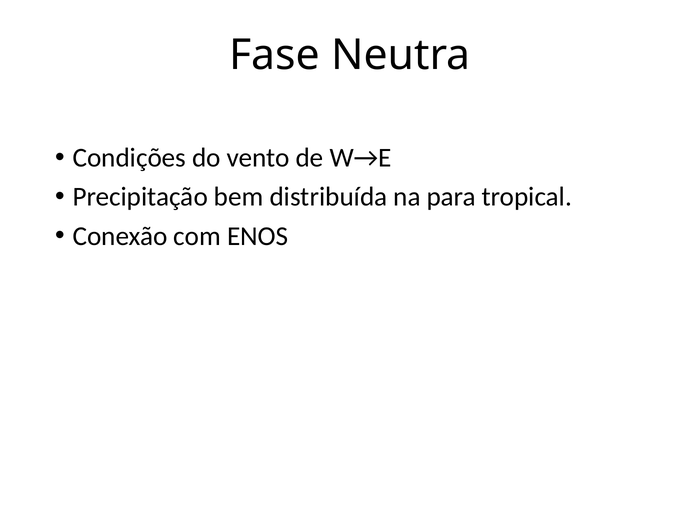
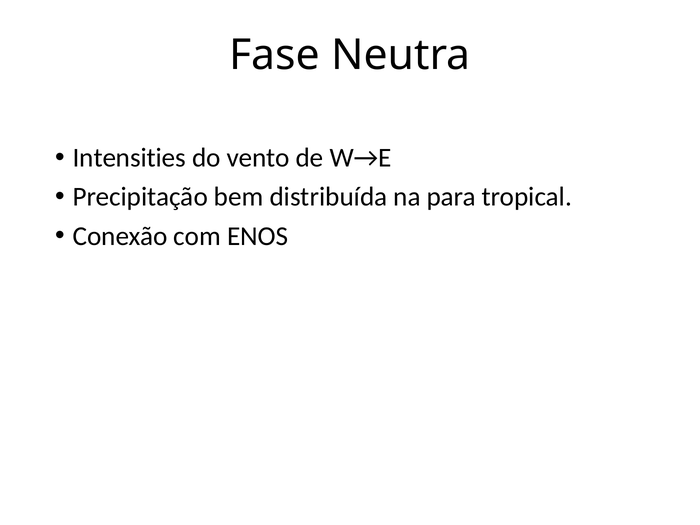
Condições: Condições -> Intensities (129, 158)
